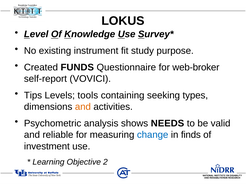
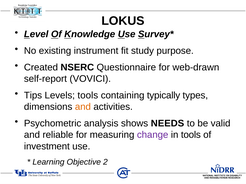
FUNDS: FUNDS -> NSERC (77, 68)
web-broker: web-broker -> web-drawn (196, 68)
seeking: seeking -> typically (164, 96)
change colour: blue -> purple (153, 135)
in finds: finds -> tools (191, 135)
